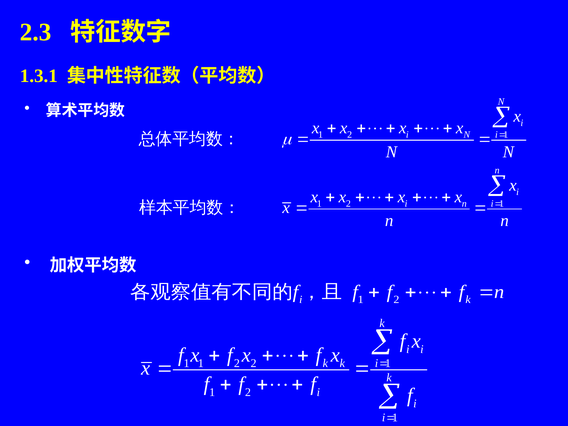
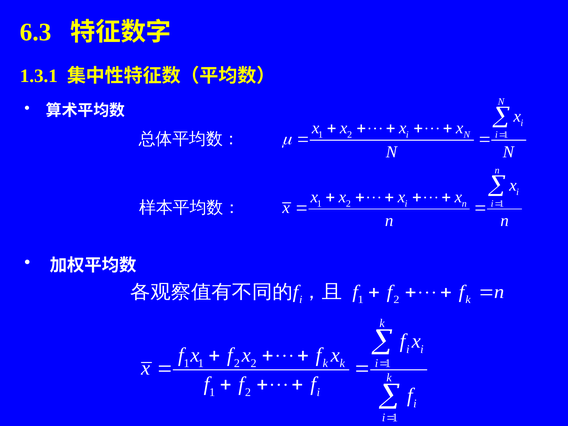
2.3: 2.3 -> 6.3 (36, 32)
